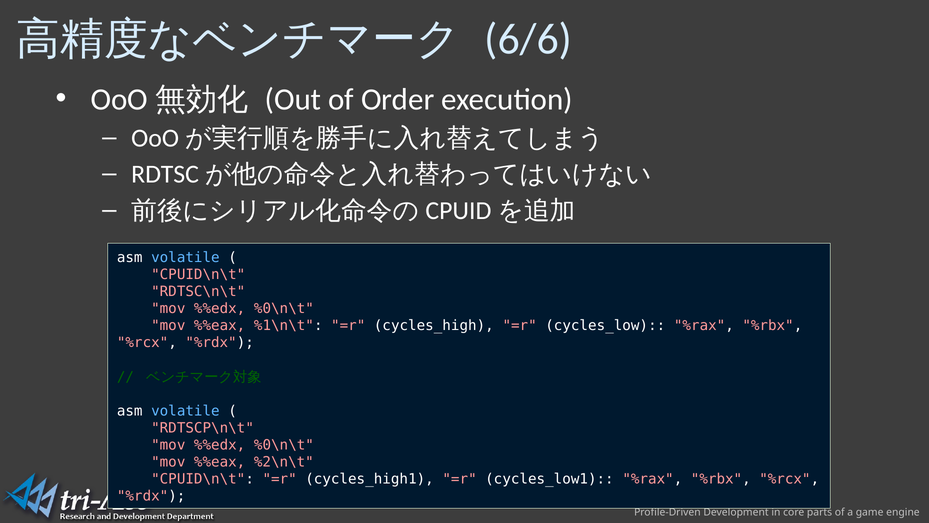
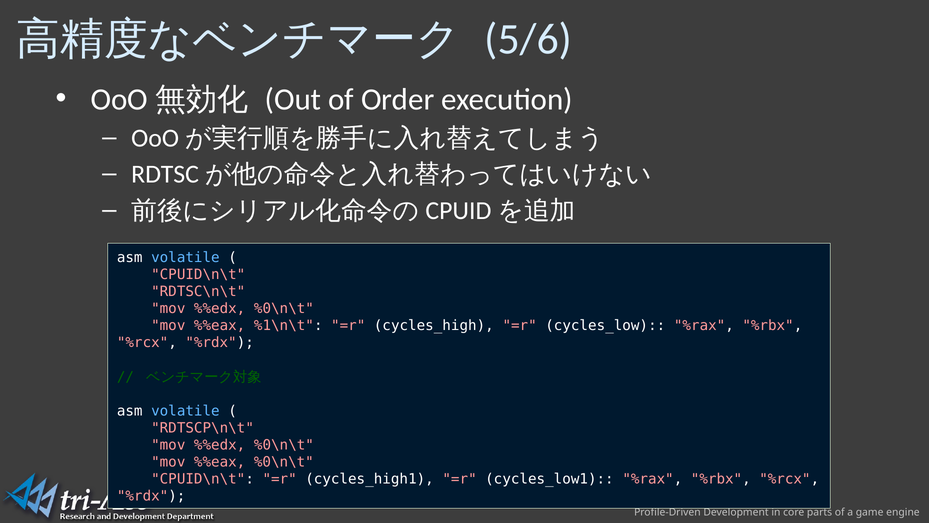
6/6: 6/6 -> 5/6 (528, 39)
%%eax %2\n\t: %2\n\t -> %0\n\t (284, 462)
